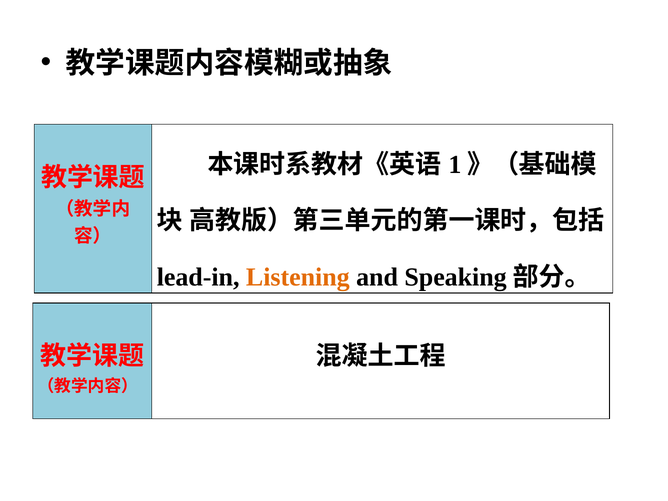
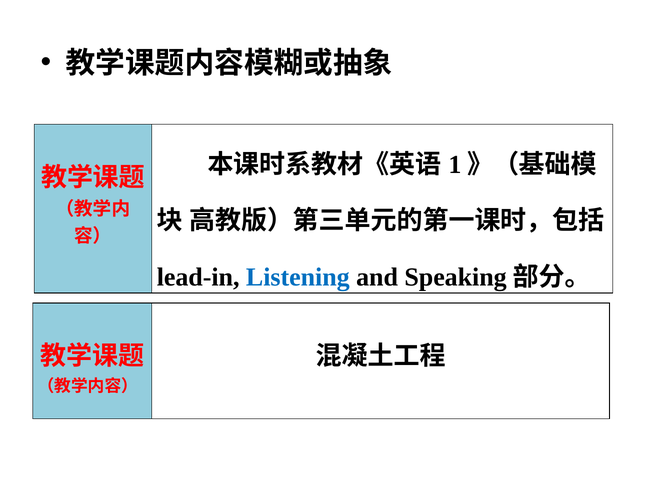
Listening colour: orange -> blue (298, 277)
